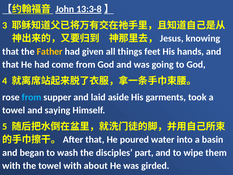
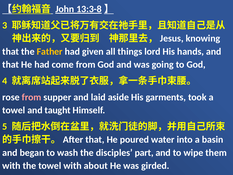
feet: feet -> lord (152, 51)
from colour: light blue -> pink (32, 97)
saying: saying -> taught (58, 110)
